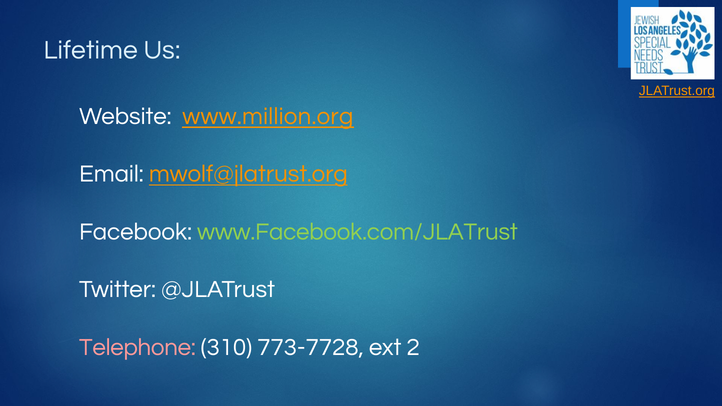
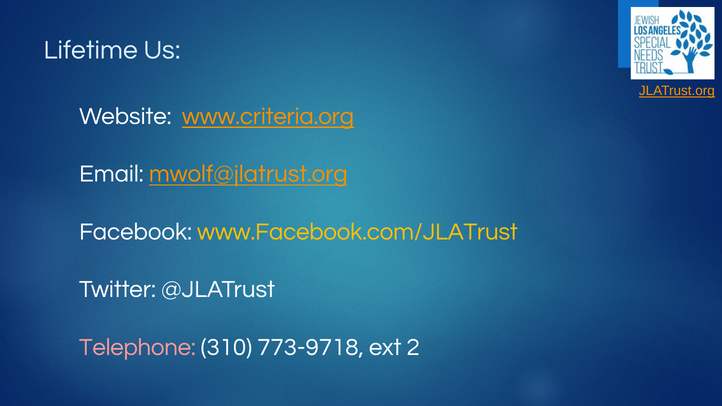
www.million.org: www.million.org -> www.criteria.org (268, 116)
www.Facebook.com/JLATrust colour: light green -> yellow (357, 232)
773-7728: 773-7728 -> 773-9718 (311, 347)
